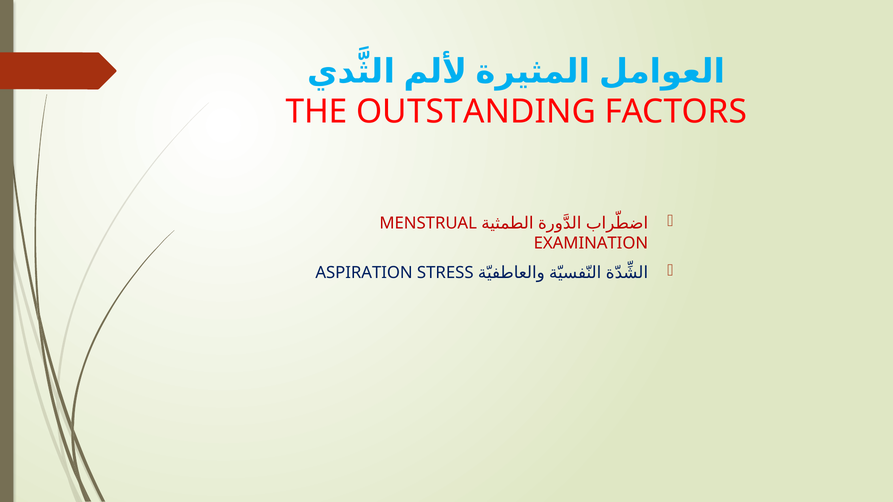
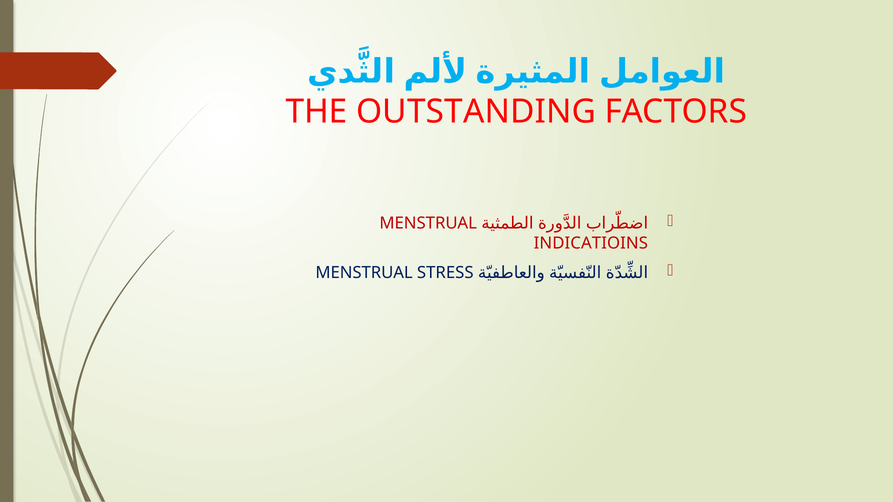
EXAMINATION: EXAMINATION -> INDICATIOINS (591, 244)
ASPIRATION: ASPIRATION -> MENSTRUAL (364, 273)
